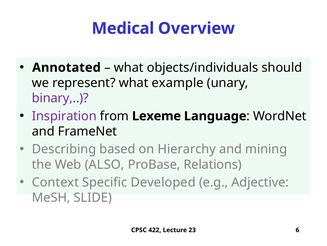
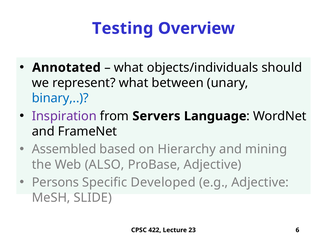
Medical: Medical -> Testing (123, 28)
example: example -> between (178, 83)
binary colour: purple -> blue (60, 98)
Lexeme: Lexeme -> Servers (156, 116)
Describing: Describing -> Assembled (64, 149)
ProBase Relations: Relations -> Adjective (213, 164)
Context: Context -> Persons (55, 182)
